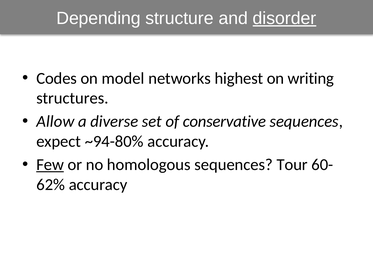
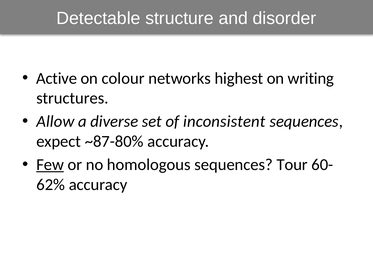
Depending: Depending -> Detectable (98, 18)
disorder underline: present -> none (284, 18)
Codes: Codes -> Active (57, 78)
model: model -> colour (123, 78)
conservative: conservative -> inconsistent (224, 121)
~94-80%: ~94-80% -> ~87-80% (114, 141)
